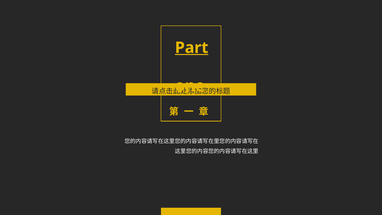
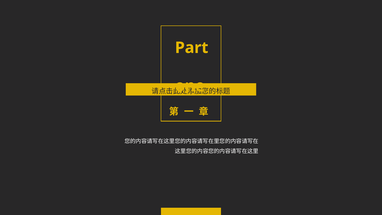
Part underline: present -> none (192, 48)
